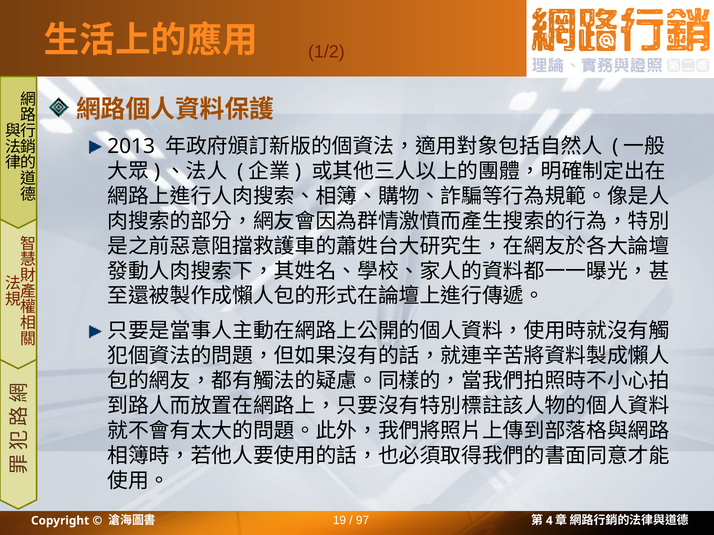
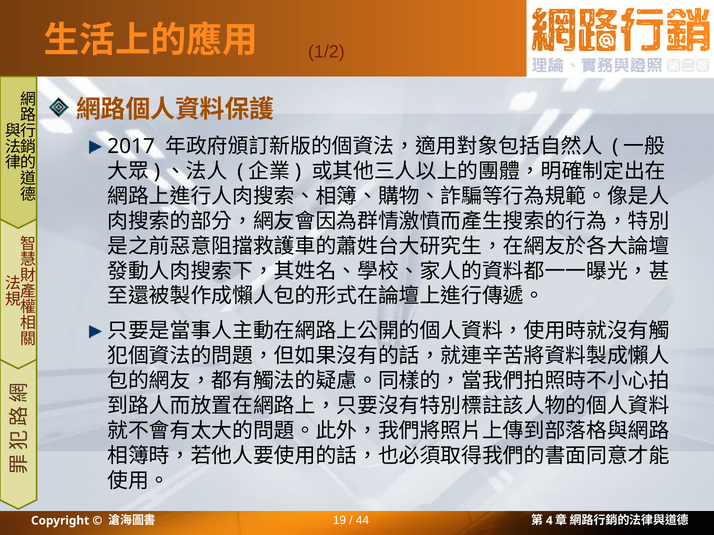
2013: 2013 -> 2017 (131, 146)
97: 97 -> 44 (363, 521)
